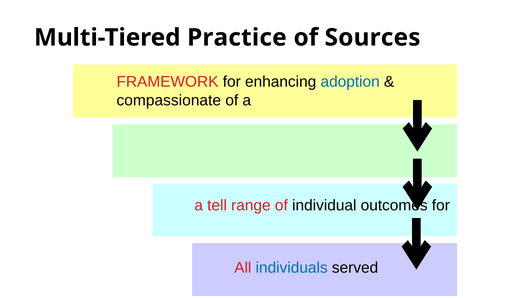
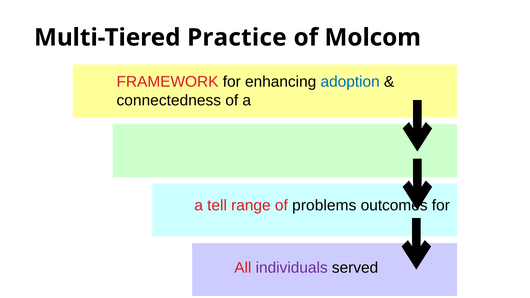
Sources: Sources -> Molcom (373, 38)
compassionate: compassionate -> connectedness (169, 100)
individual: individual -> problems (324, 205)
individuals colour: blue -> purple (292, 268)
